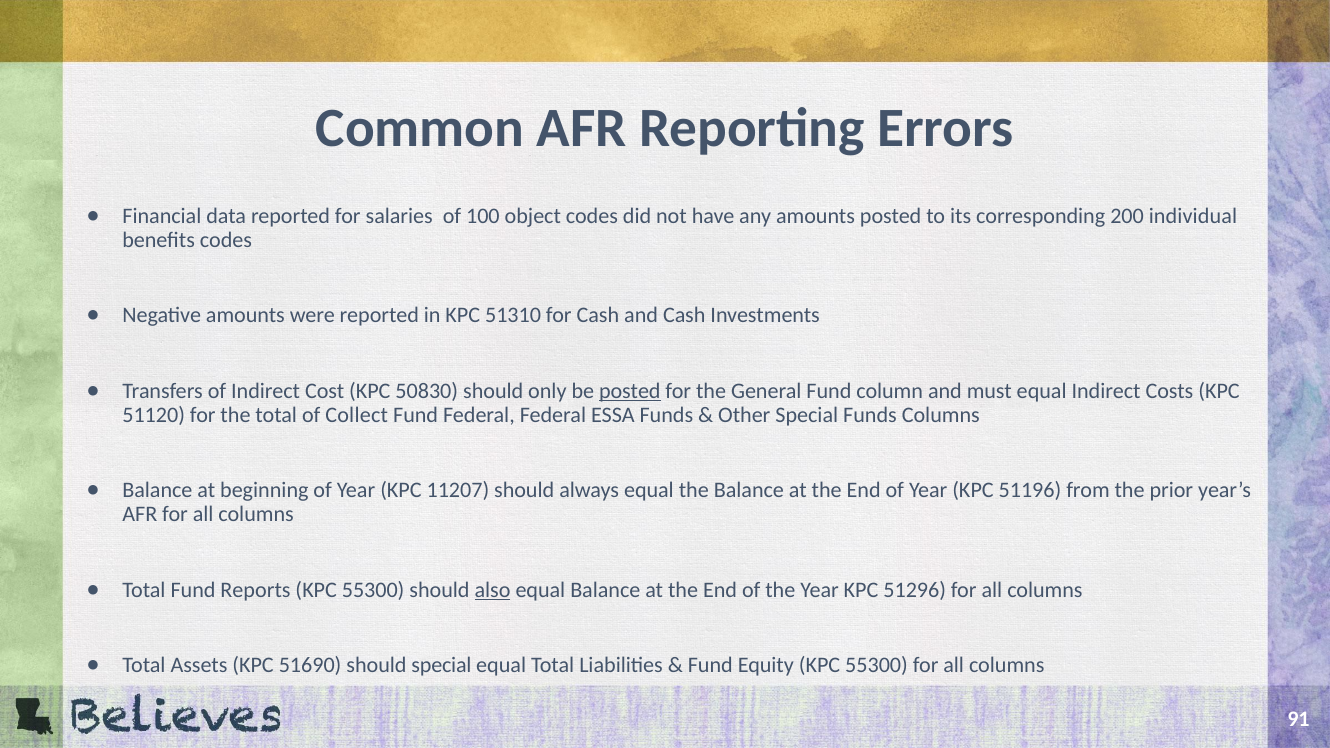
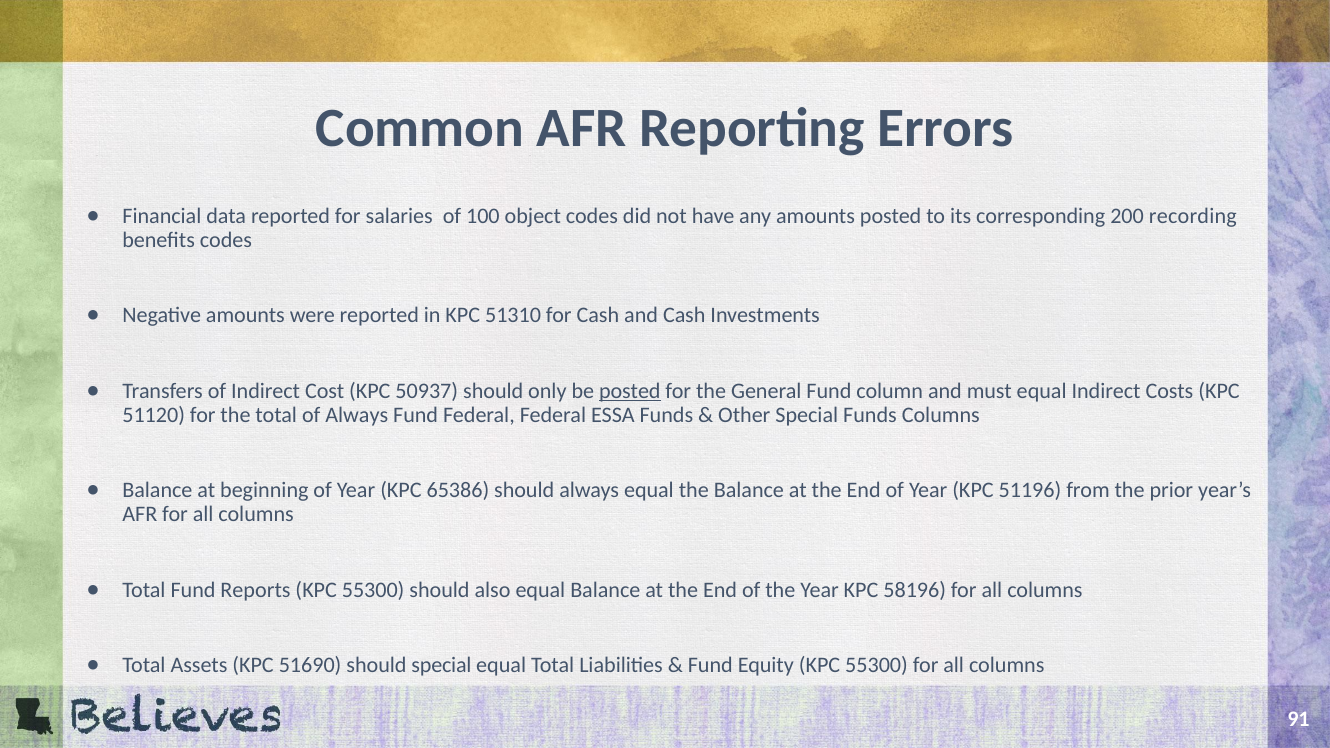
individual: individual -> recording (1193, 216)
50830: 50830 -> 50937 (427, 391)
of Collect: Collect -> Always (357, 415)
11207: 11207 -> 65386 (458, 491)
also underline: present -> none (492, 590)
51296: 51296 -> 58196 (915, 590)
